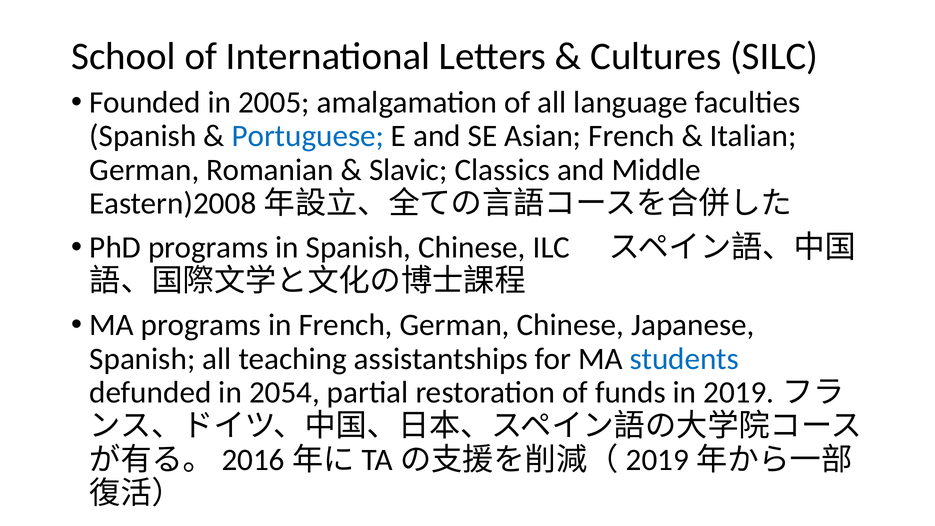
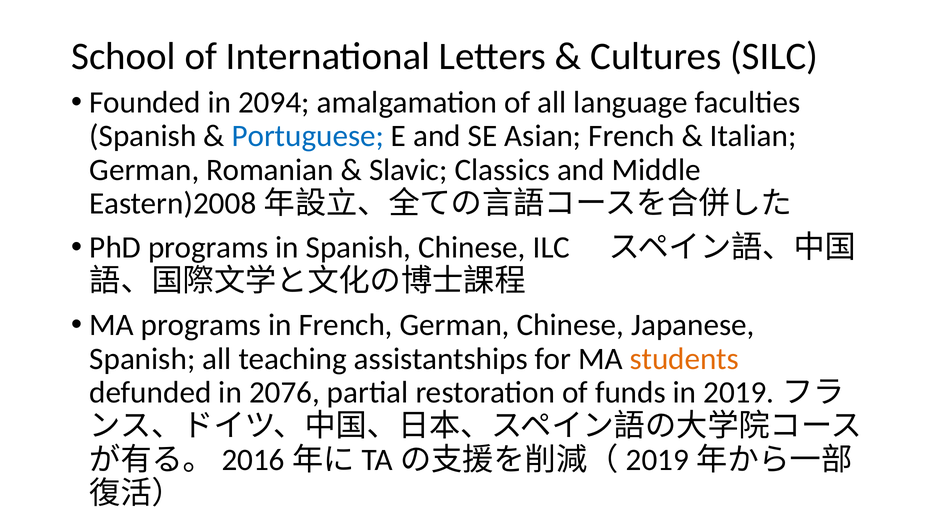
2005: 2005 -> 2094 (274, 103)
students colour: blue -> orange (684, 359)
2054: 2054 -> 2076 (284, 392)
